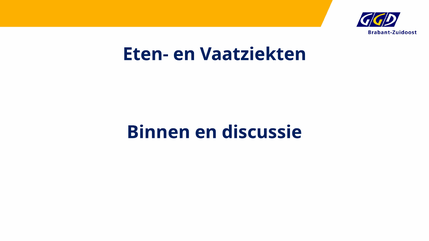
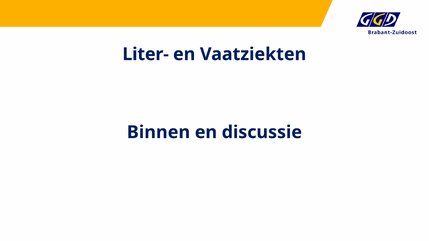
Eten-: Eten- -> Liter- (146, 54)
